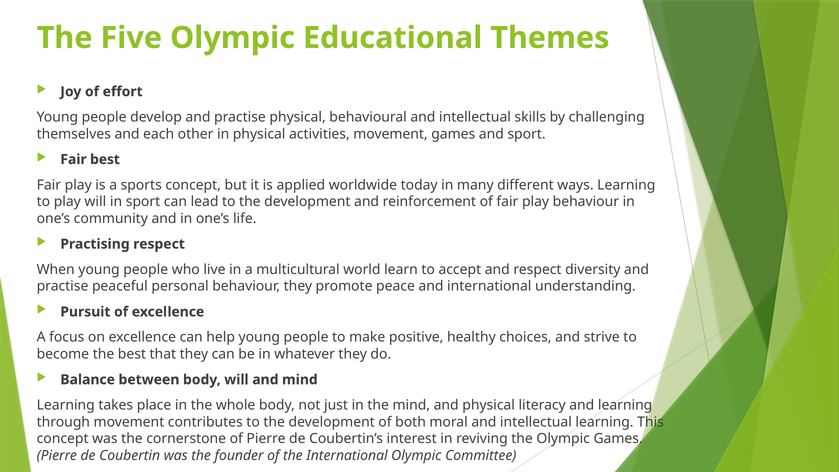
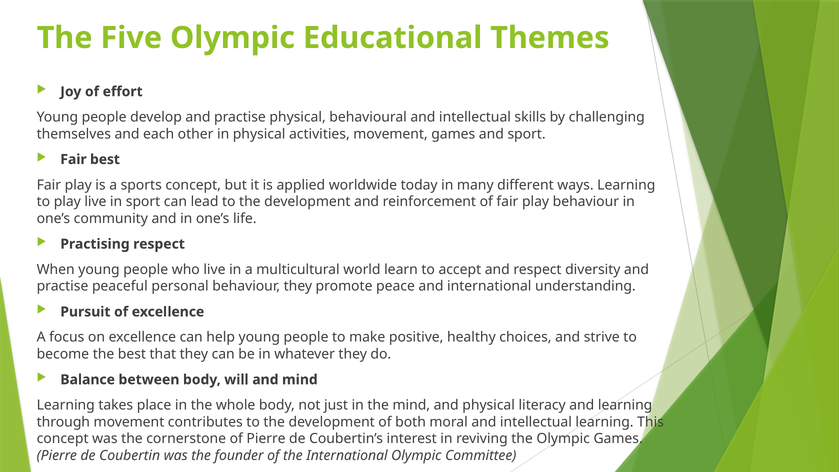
play will: will -> live (95, 202)
